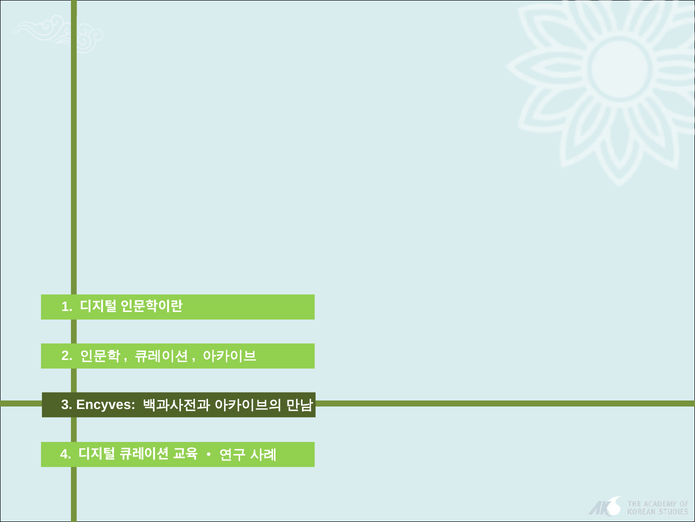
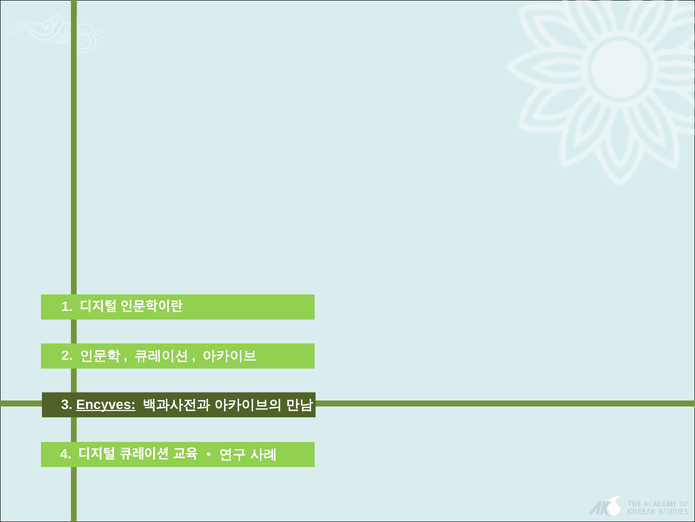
Encyves underline: none -> present (106, 404)
